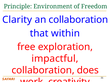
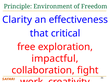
an collaboration: collaboration -> effectiveness (78, 20)
within: within -> critical (66, 33)
does: does -> fight (88, 71)
